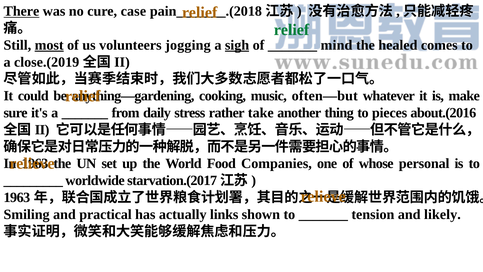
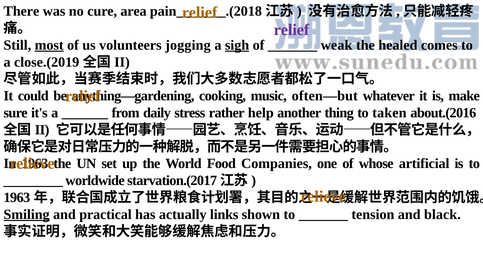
There underline: present -> none (21, 11)
case: case -> area (134, 11)
relief colour: green -> purple (292, 30)
mind: mind -> weak (337, 45)
take: take -> help (261, 113)
pieces: pieces -> taken (389, 113)
personal: personal -> artificial (424, 163)
Smiling underline: none -> present (27, 214)
likely: likely -> black (442, 214)
